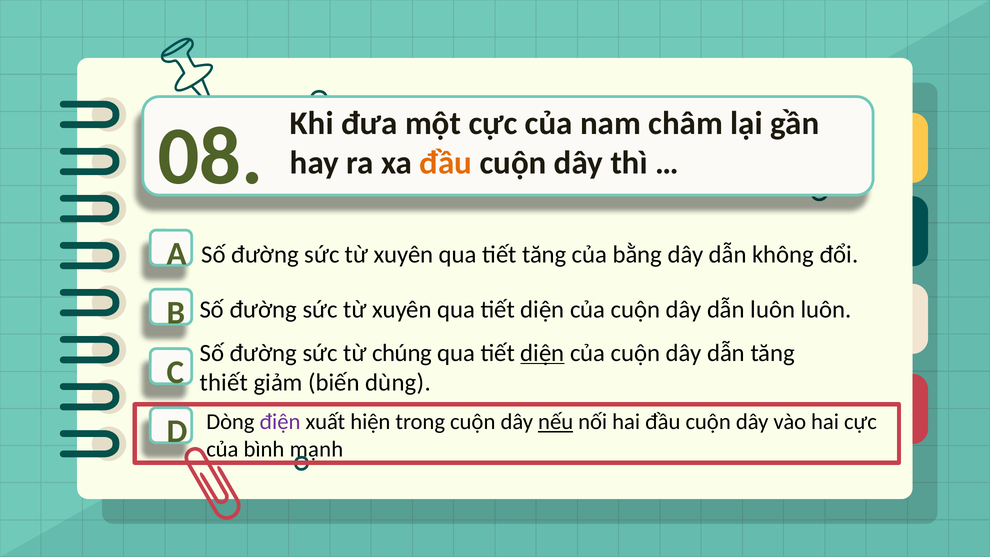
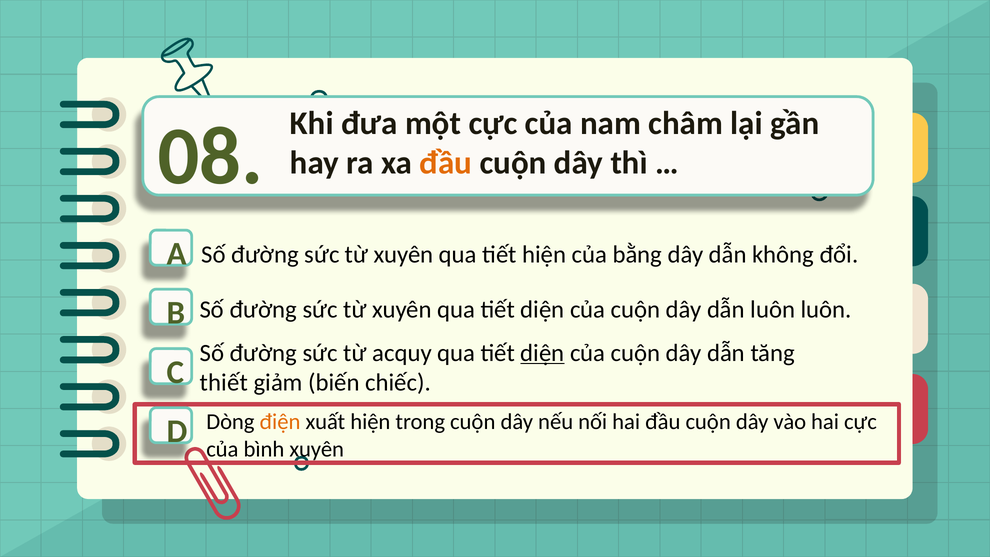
tiết tăng: tăng -> hiện (544, 255)
chúng: chúng -> acquy (402, 353)
dùng: dùng -> chiếc (398, 382)
điện colour: purple -> orange (280, 422)
nếu underline: present -> none (556, 422)
bình mạnh: mạnh -> xuyên (317, 449)
